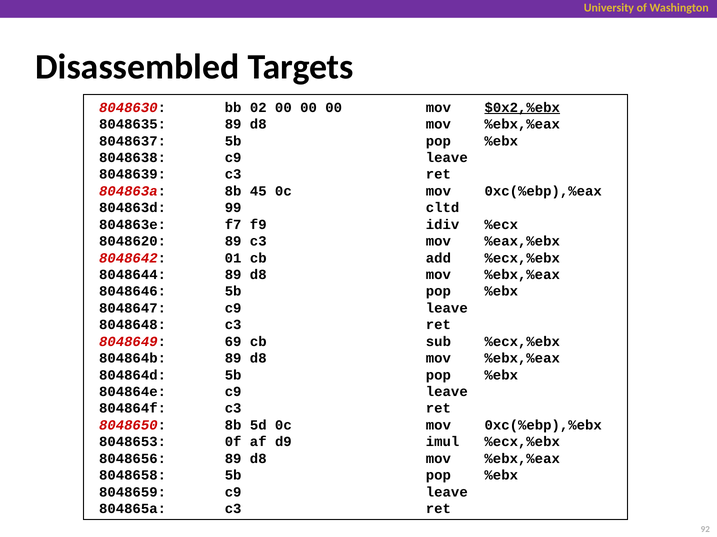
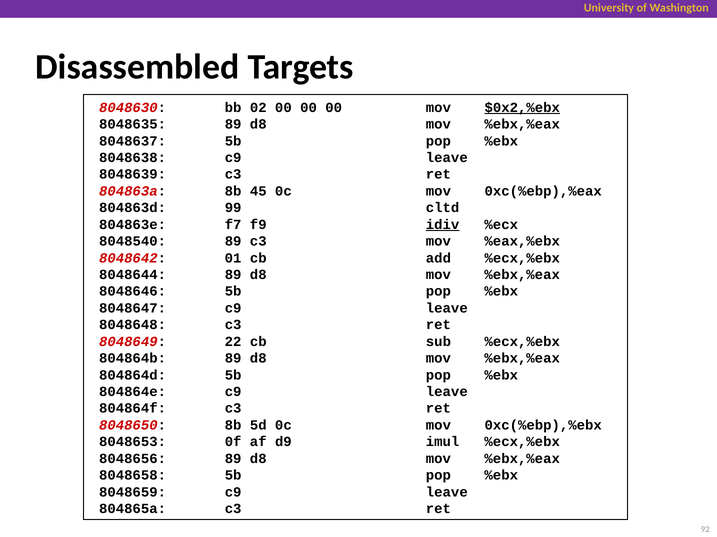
idiv underline: none -> present (443, 225)
8048620: 8048620 -> 8048540 (133, 242)
69: 69 -> 22 (233, 342)
